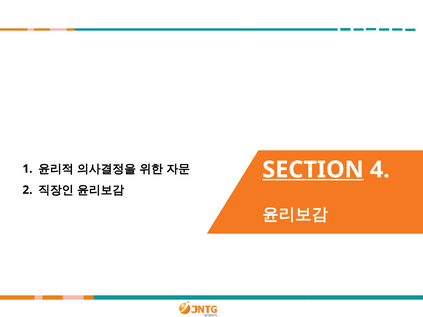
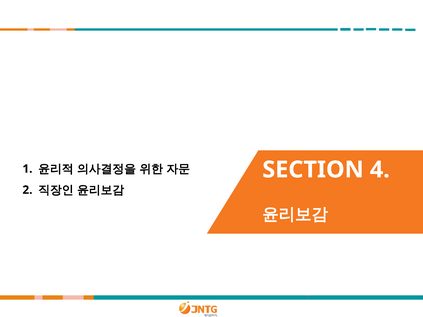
SECTION underline: present -> none (313, 170)
